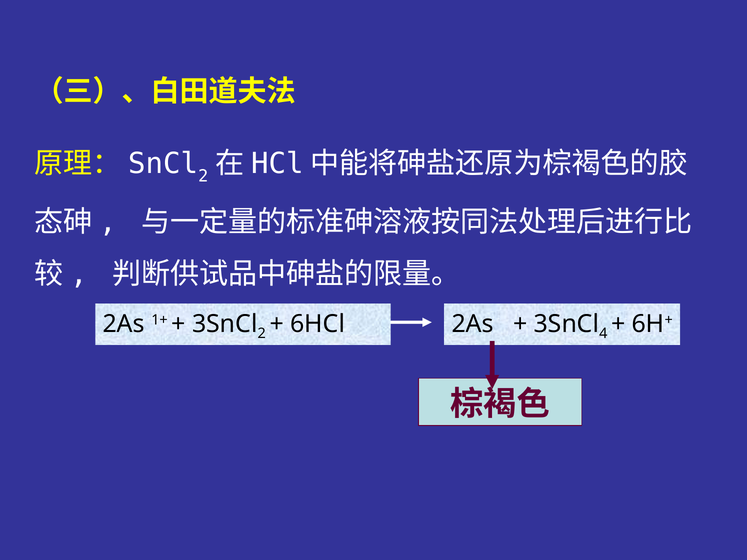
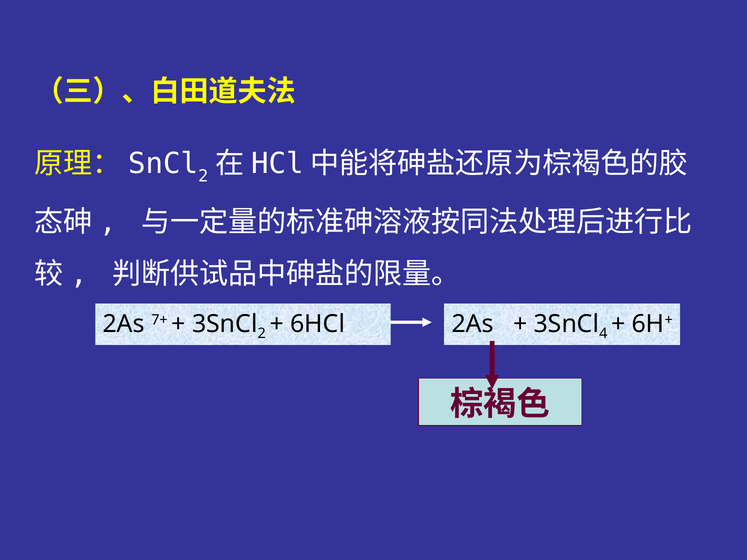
1+: 1+ -> 7+ (160, 320)
